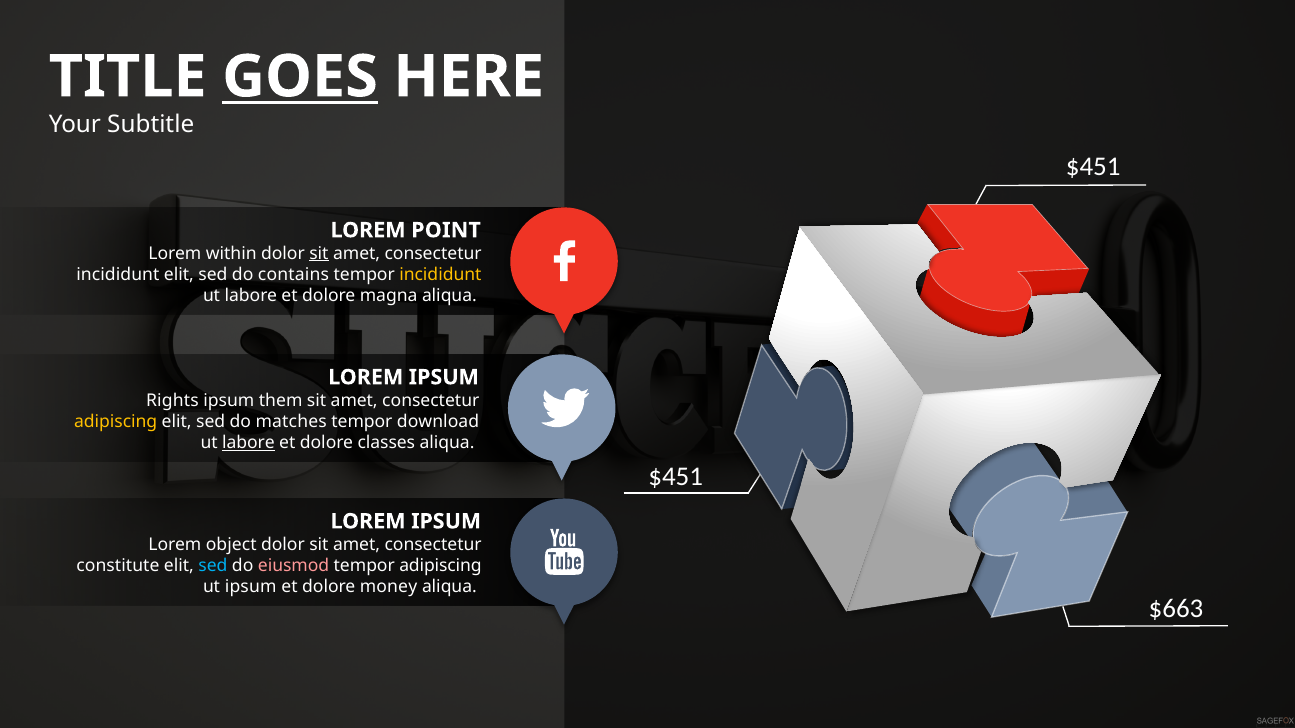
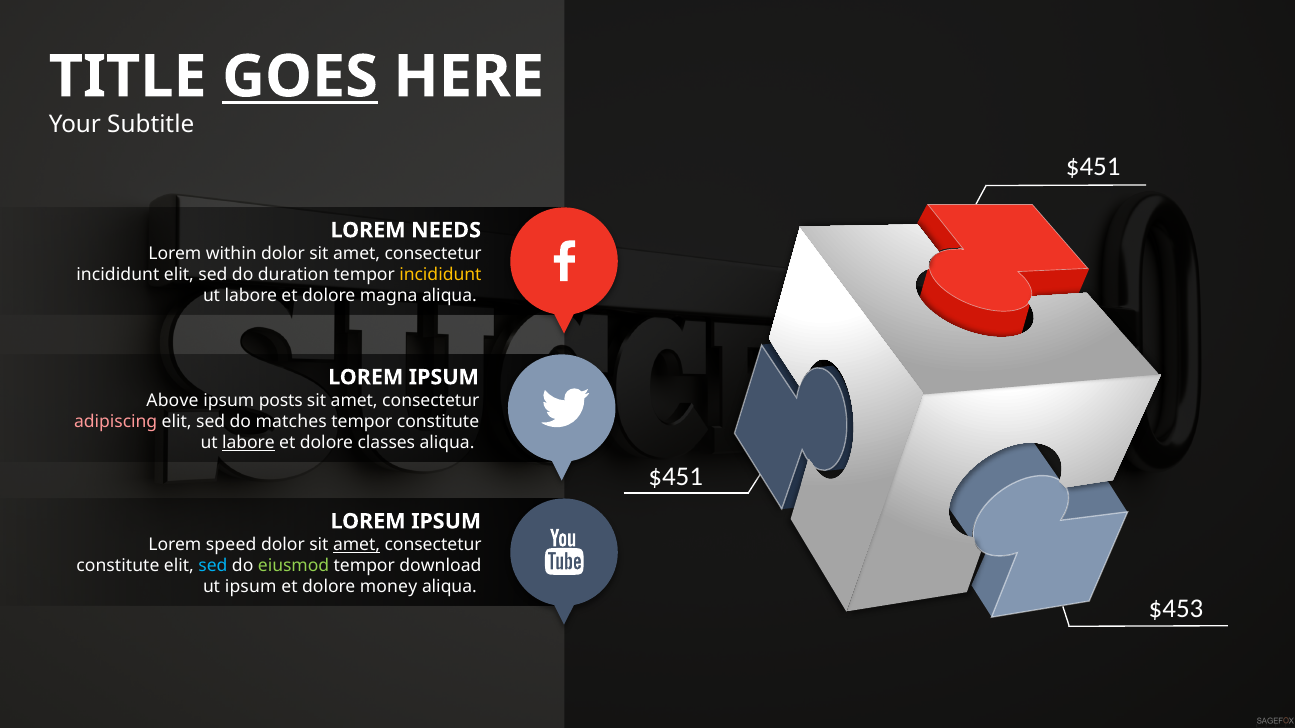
POINT: POINT -> NEEDS (446, 230)
sit underline: present -> none (319, 254)
contains: contains -> duration (294, 275)
Rights: Rights -> Above (172, 401)
them: them -> posts (281, 401)
adipiscing colour: yellow -> pink (116, 422)
tempor download: download -> constitute (438, 422)
object: object -> speed (231, 545)
amet underline: none -> present (357, 545)
eiusmod colour: pink -> light green (294, 566)
tempor adipiscing: adipiscing -> download (440, 566)
$663: $663 -> $453 (1176, 609)
